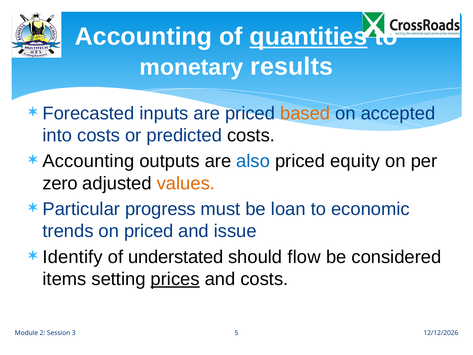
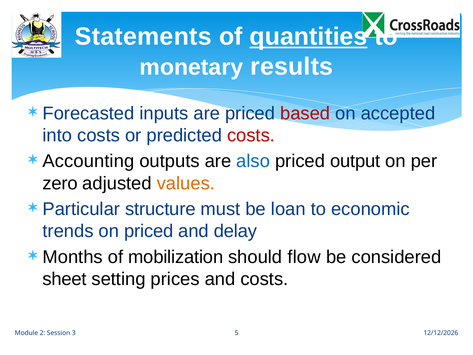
Accounting: Accounting -> Statements (143, 37)
based colour: orange -> red (305, 113)
costs colour: black -> red (251, 135)
equity: equity -> output (355, 161)
progress: progress -> structure (160, 209)
issue: issue -> delay (235, 231)
Identify: Identify -> Months (73, 257)
understated: understated -> mobilization (176, 257)
items: items -> sheet (65, 279)
prices underline: present -> none (175, 279)
